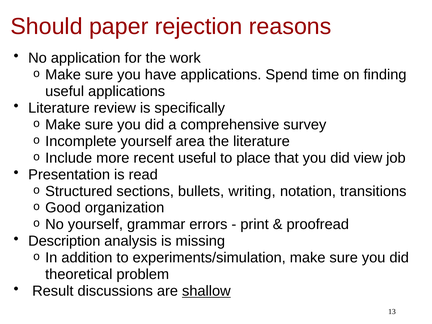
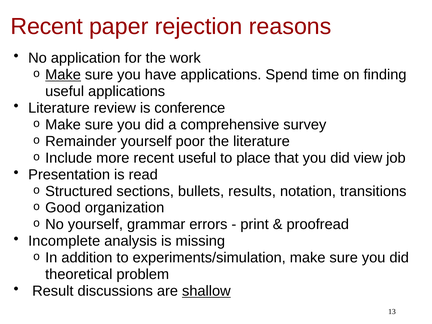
Should: Should -> Recent (47, 26)
Make underline: none -> present (63, 75)
specifically: specifically -> conference (190, 108)
Incomplete: Incomplete -> Remainder (81, 141)
area: area -> poor (190, 141)
writing: writing -> results (252, 191)
Description: Description -> Incomplete (64, 241)
